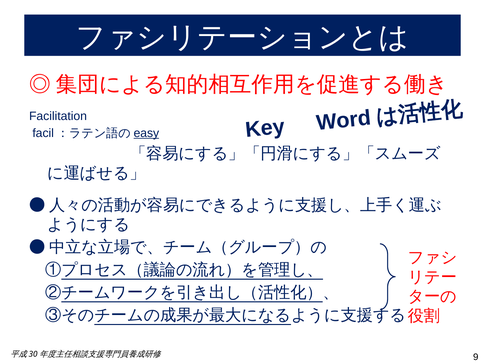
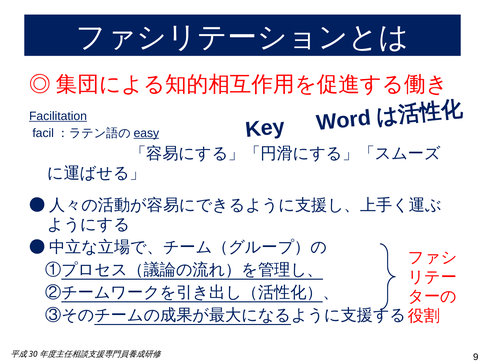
Facilitation underline: none -> present (58, 116)
